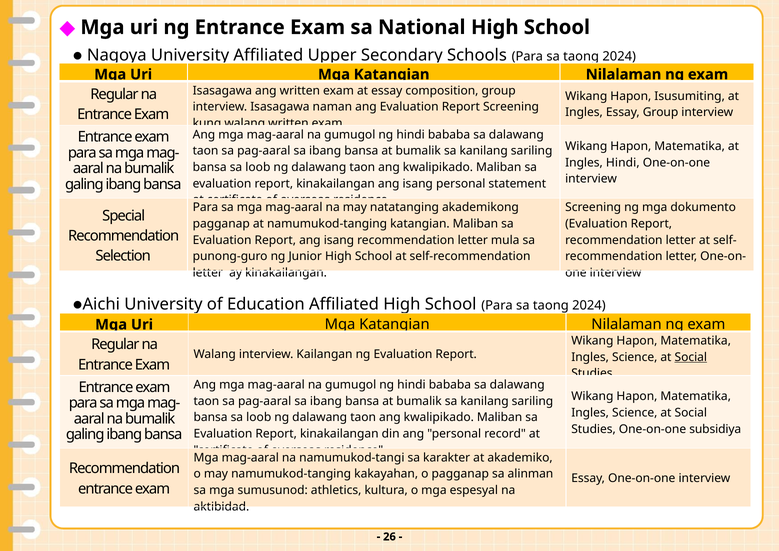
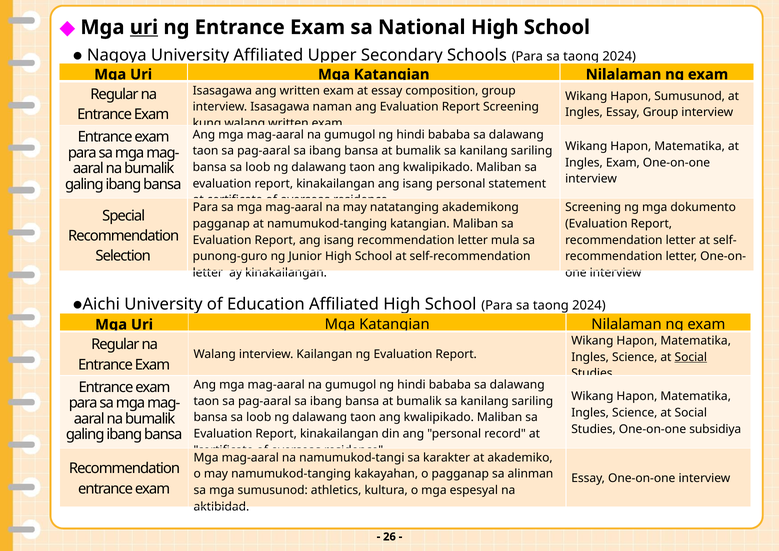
uri underline: none -> present (144, 27)
Hapon Isusumiting: Isusumiting -> Sumusunod (690, 96)
Ingles Hindi: Hindi -> Exam (623, 163)
